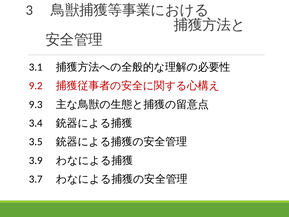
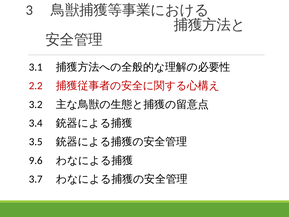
9.2: 9.2 -> 2.2 (36, 86)
9.3: 9.3 -> 3.2 (36, 104)
3.9: 3.9 -> 9.6 (36, 160)
